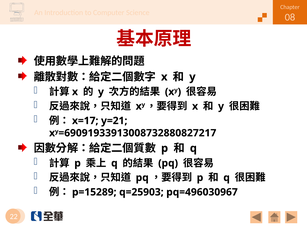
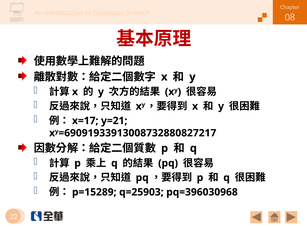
pq=496030967: pq=496030967 -> pq=396030968 (202, 192)
